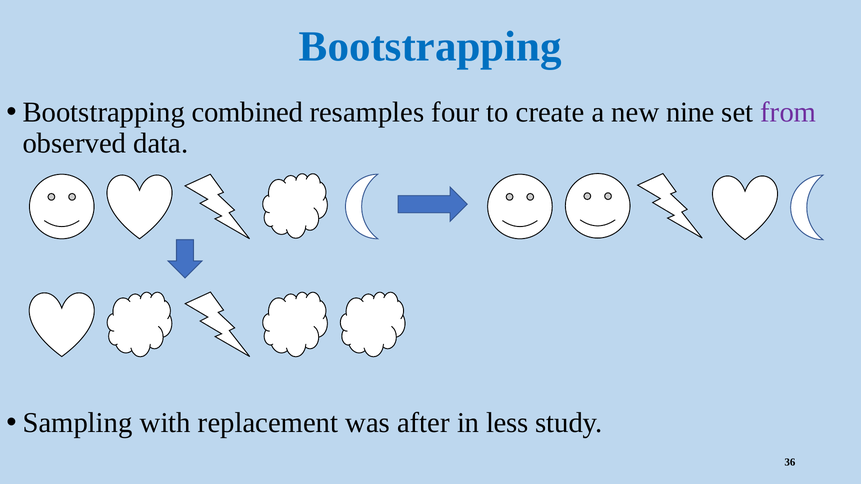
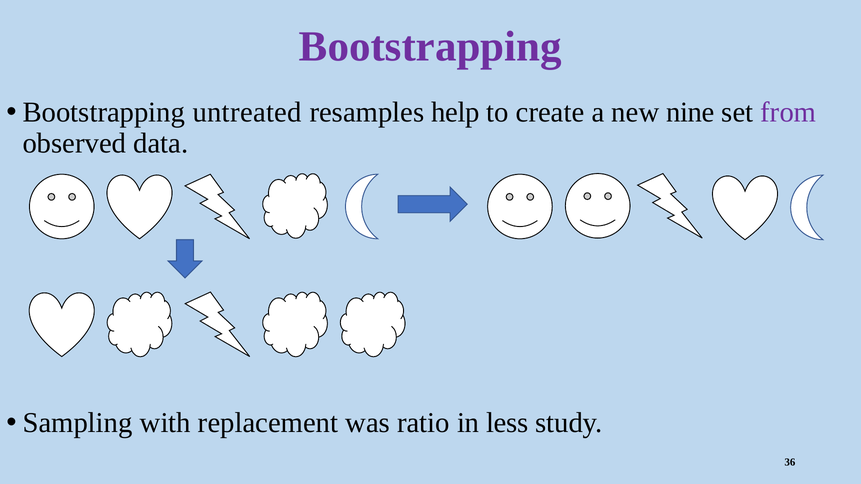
Bootstrapping colour: blue -> purple (430, 47)
combined: combined -> untreated (247, 112)
four: four -> help (456, 112)
after: after -> ratio (423, 423)
